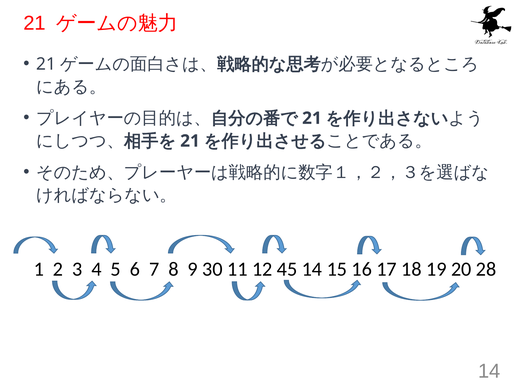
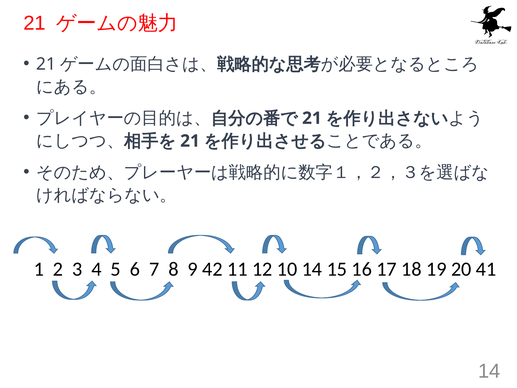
30: 30 -> 42 (212, 269)
45: 45 -> 10 (287, 269)
28: 28 -> 41 (486, 269)
